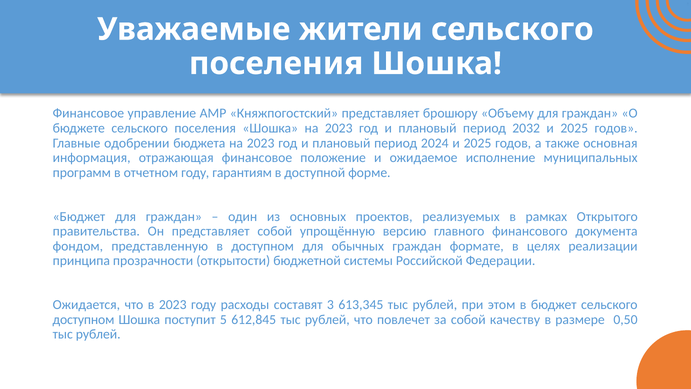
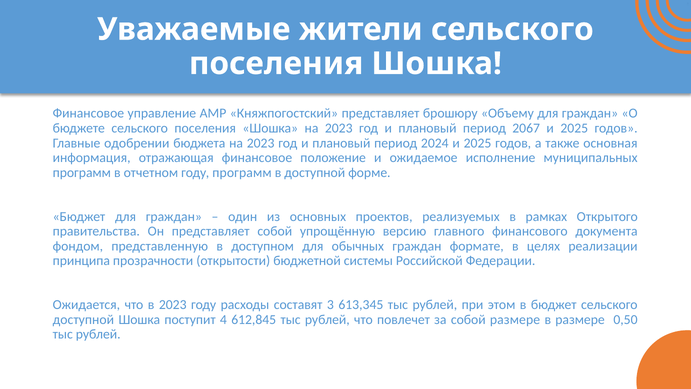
2032: 2032 -> 2067 (526, 128)
году гарантиям: гарантиям -> программ (242, 172)
доступном: доступном -> доступной (83, 319)
5: 5 -> 4 (223, 319)
собой качеству: качеству -> размере (515, 319)
